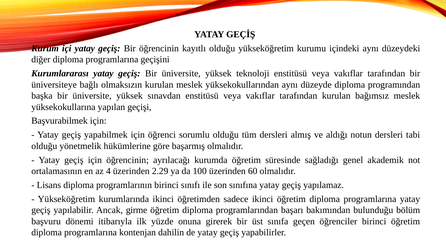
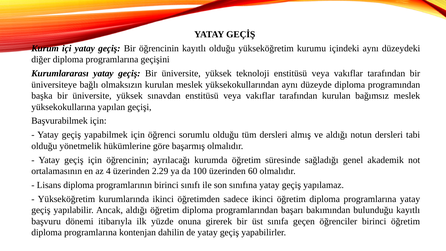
Ancak girme: girme -> aldığı (137, 210)
bulunduğu bölüm: bölüm -> kayıtlı (408, 210)
